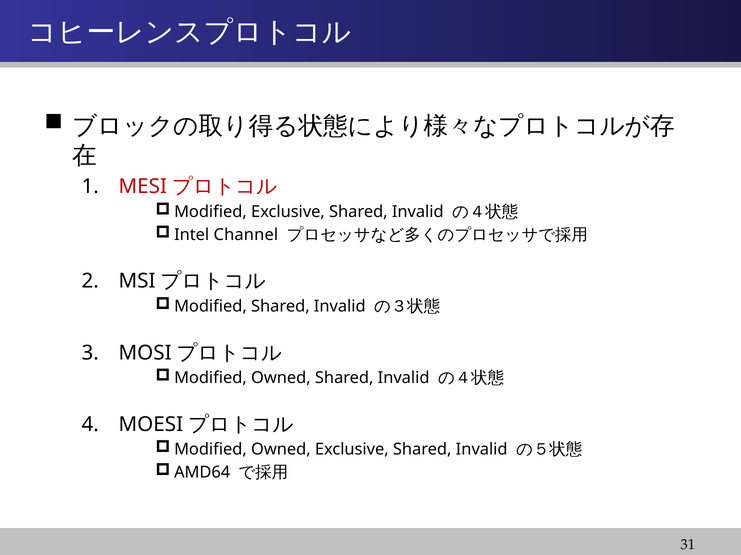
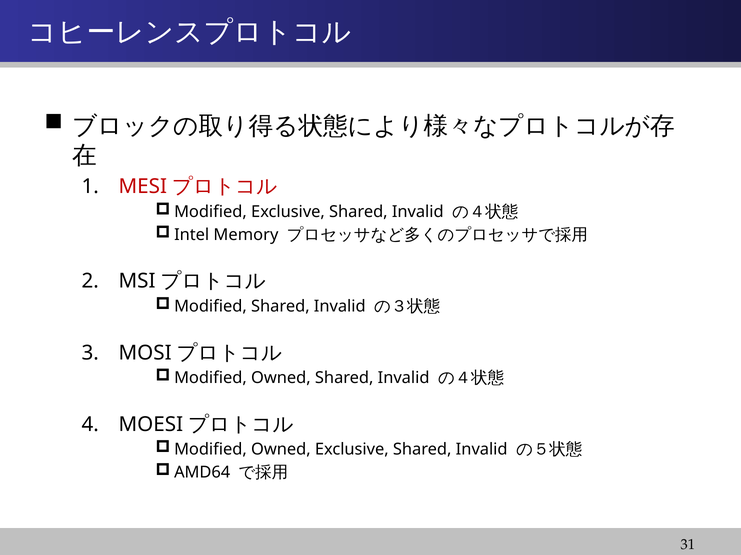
Channel: Channel -> Memory (246, 235)
